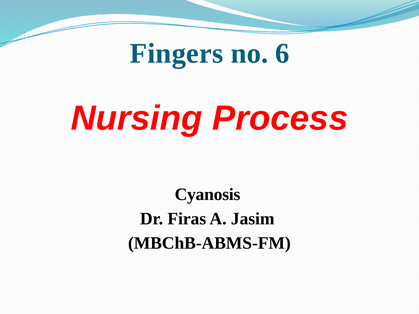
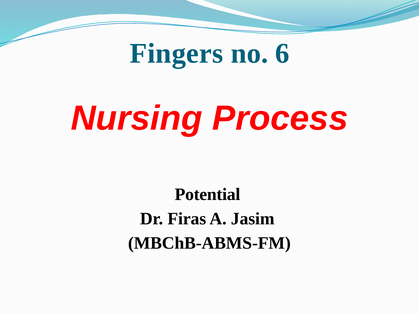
Cyanosis: Cyanosis -> Potential (207, 194)
